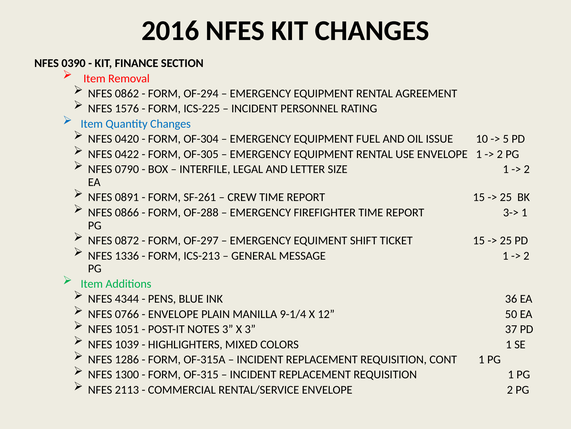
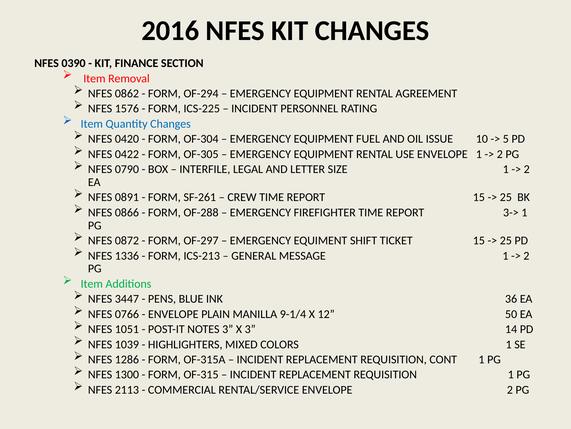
4344: 4344 -> 3447 (127, 298)
37: 37 -> 14 (511, 329)
